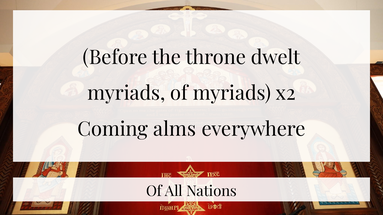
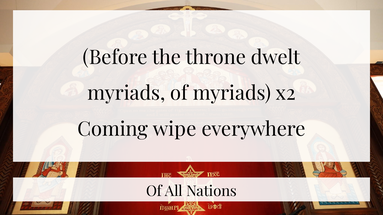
alms: alms -> wipe (175, 129)
